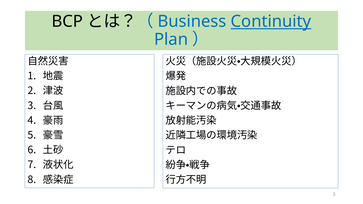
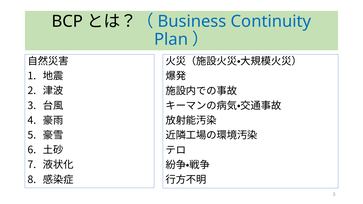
Continuity underline: present -> none (271, 22)
